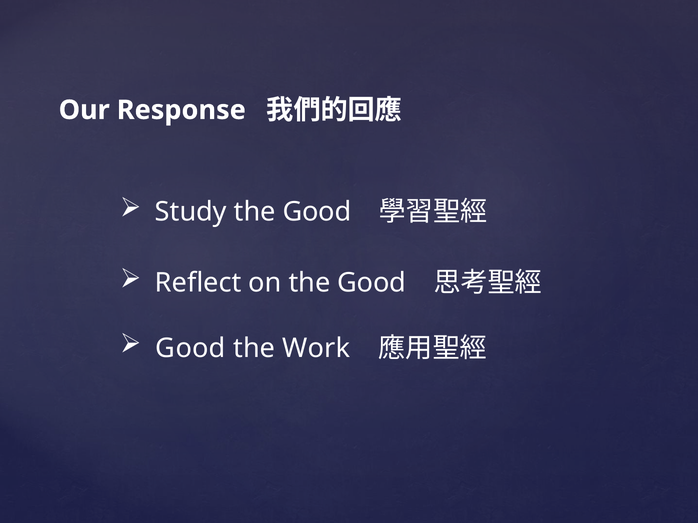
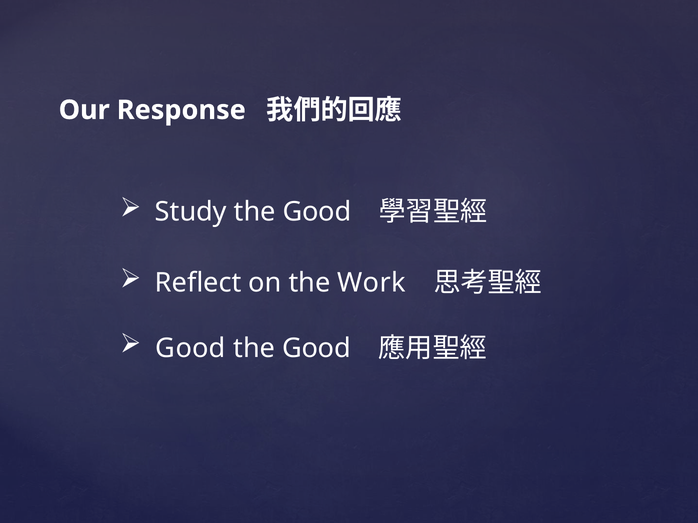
on the Good: Good -> Work (372, 283)
Work: Work -> Good (317, 348)
